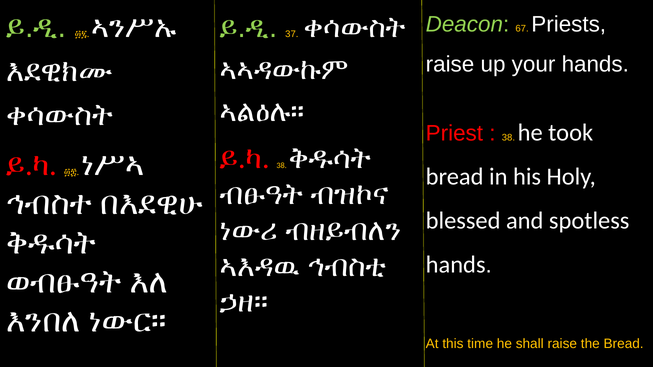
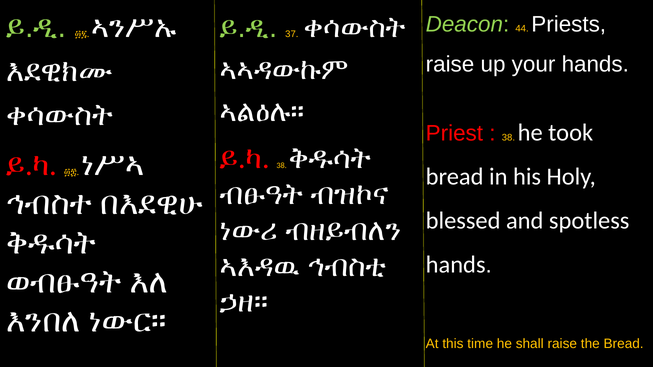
67: 67 -> 44 (522, 28)
